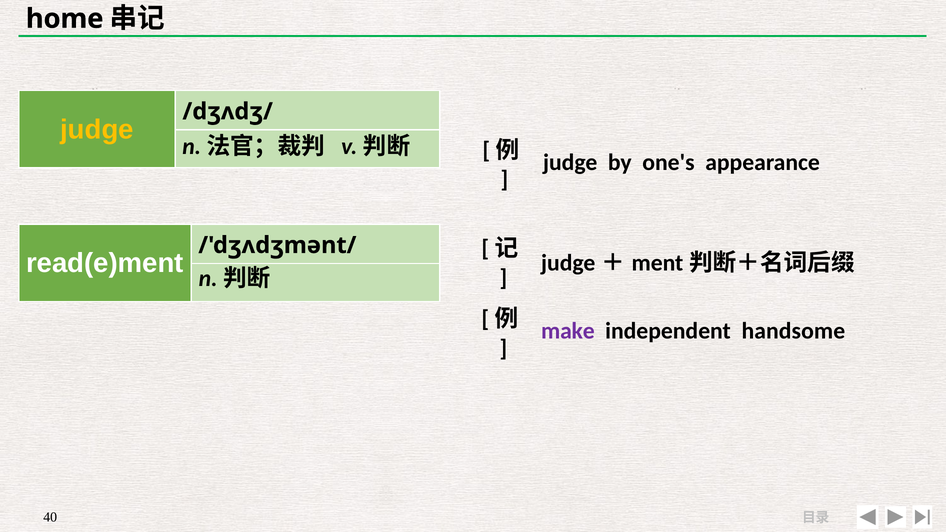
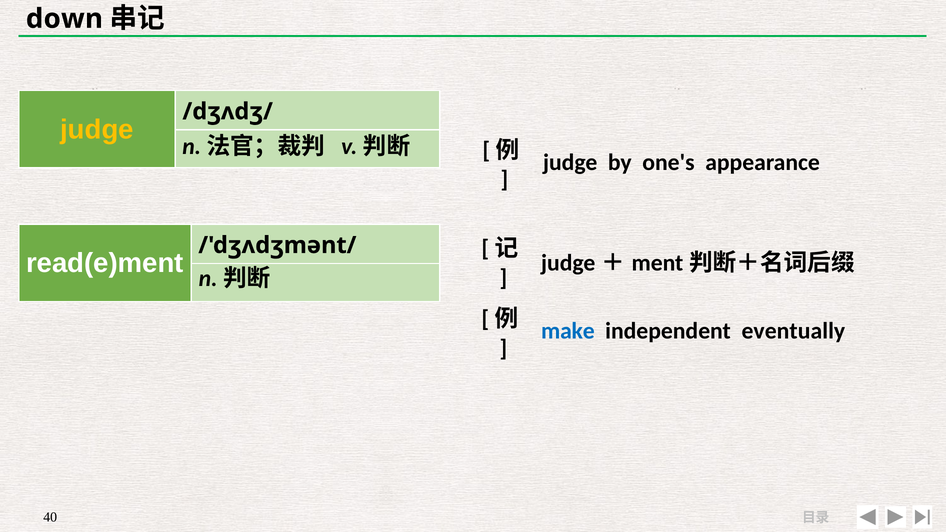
home: home -> down (64, 19)
make colour: purple -> blue (568, 331)
handsome: handsome -> eventually (793, 331)
